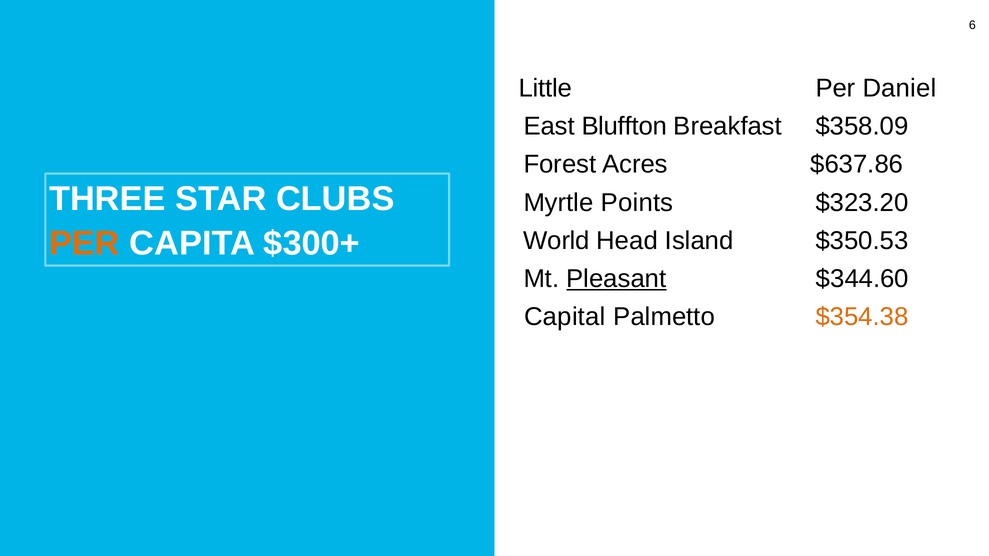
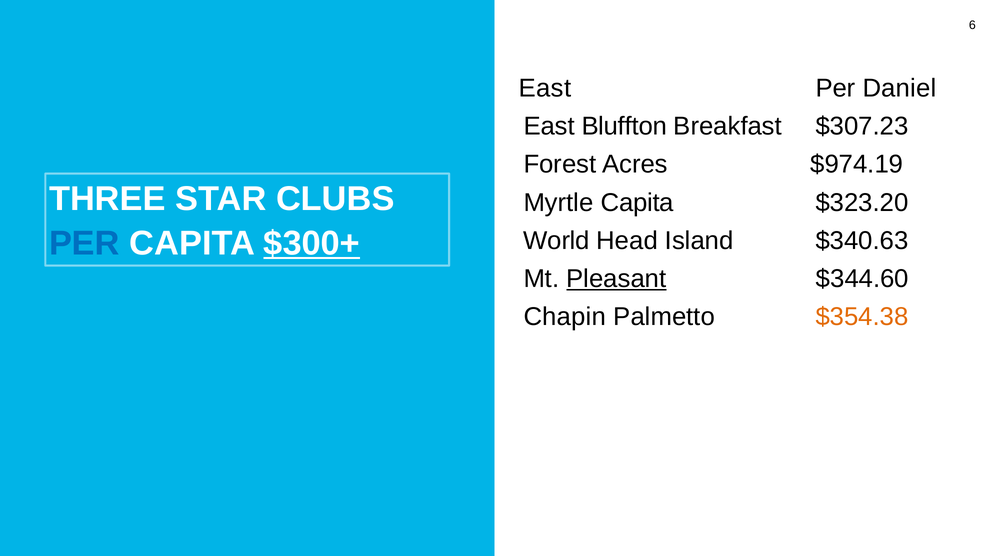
Little: Little -> East (545, 88)
$358.09: $358.09 -> $307.23 (862, 126)
$637.86: $637.86 -> $974.19 (857, 165)
Myrtle Points: Points -> Capita (637, 203)
PER colour: orange -> blue (84, 243)
$300+ underline: none -> present (312, 243)
$350.53: $350.53 -> $340.63 (862, 241)
Capital: Capital -> Chapin (565, 317)
